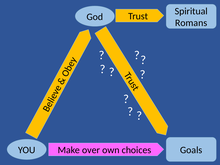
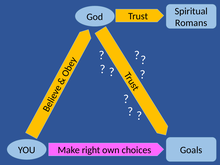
over: over -> right (91, 150)
